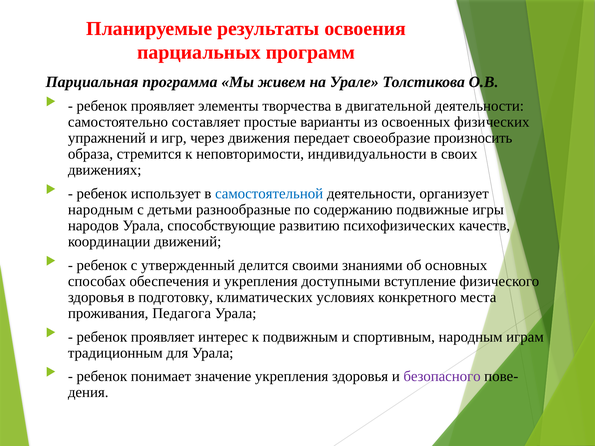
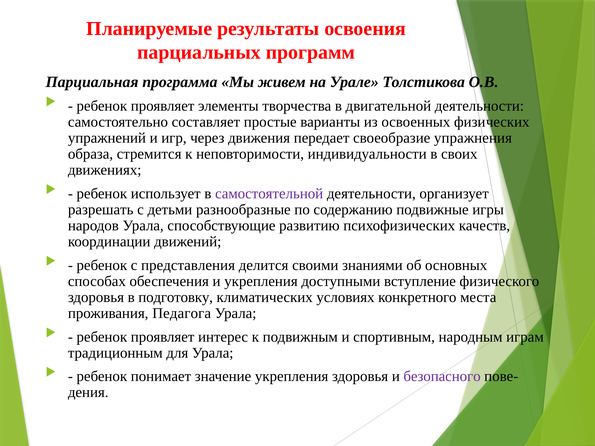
произносить: произносить -> упражнения (473, 138)
самостоятельной colour: blue -> purple (269, 194)
народным: народным -> разрешать (101, 210)
утвержденный: утвержденный -> представления (188, 265)
